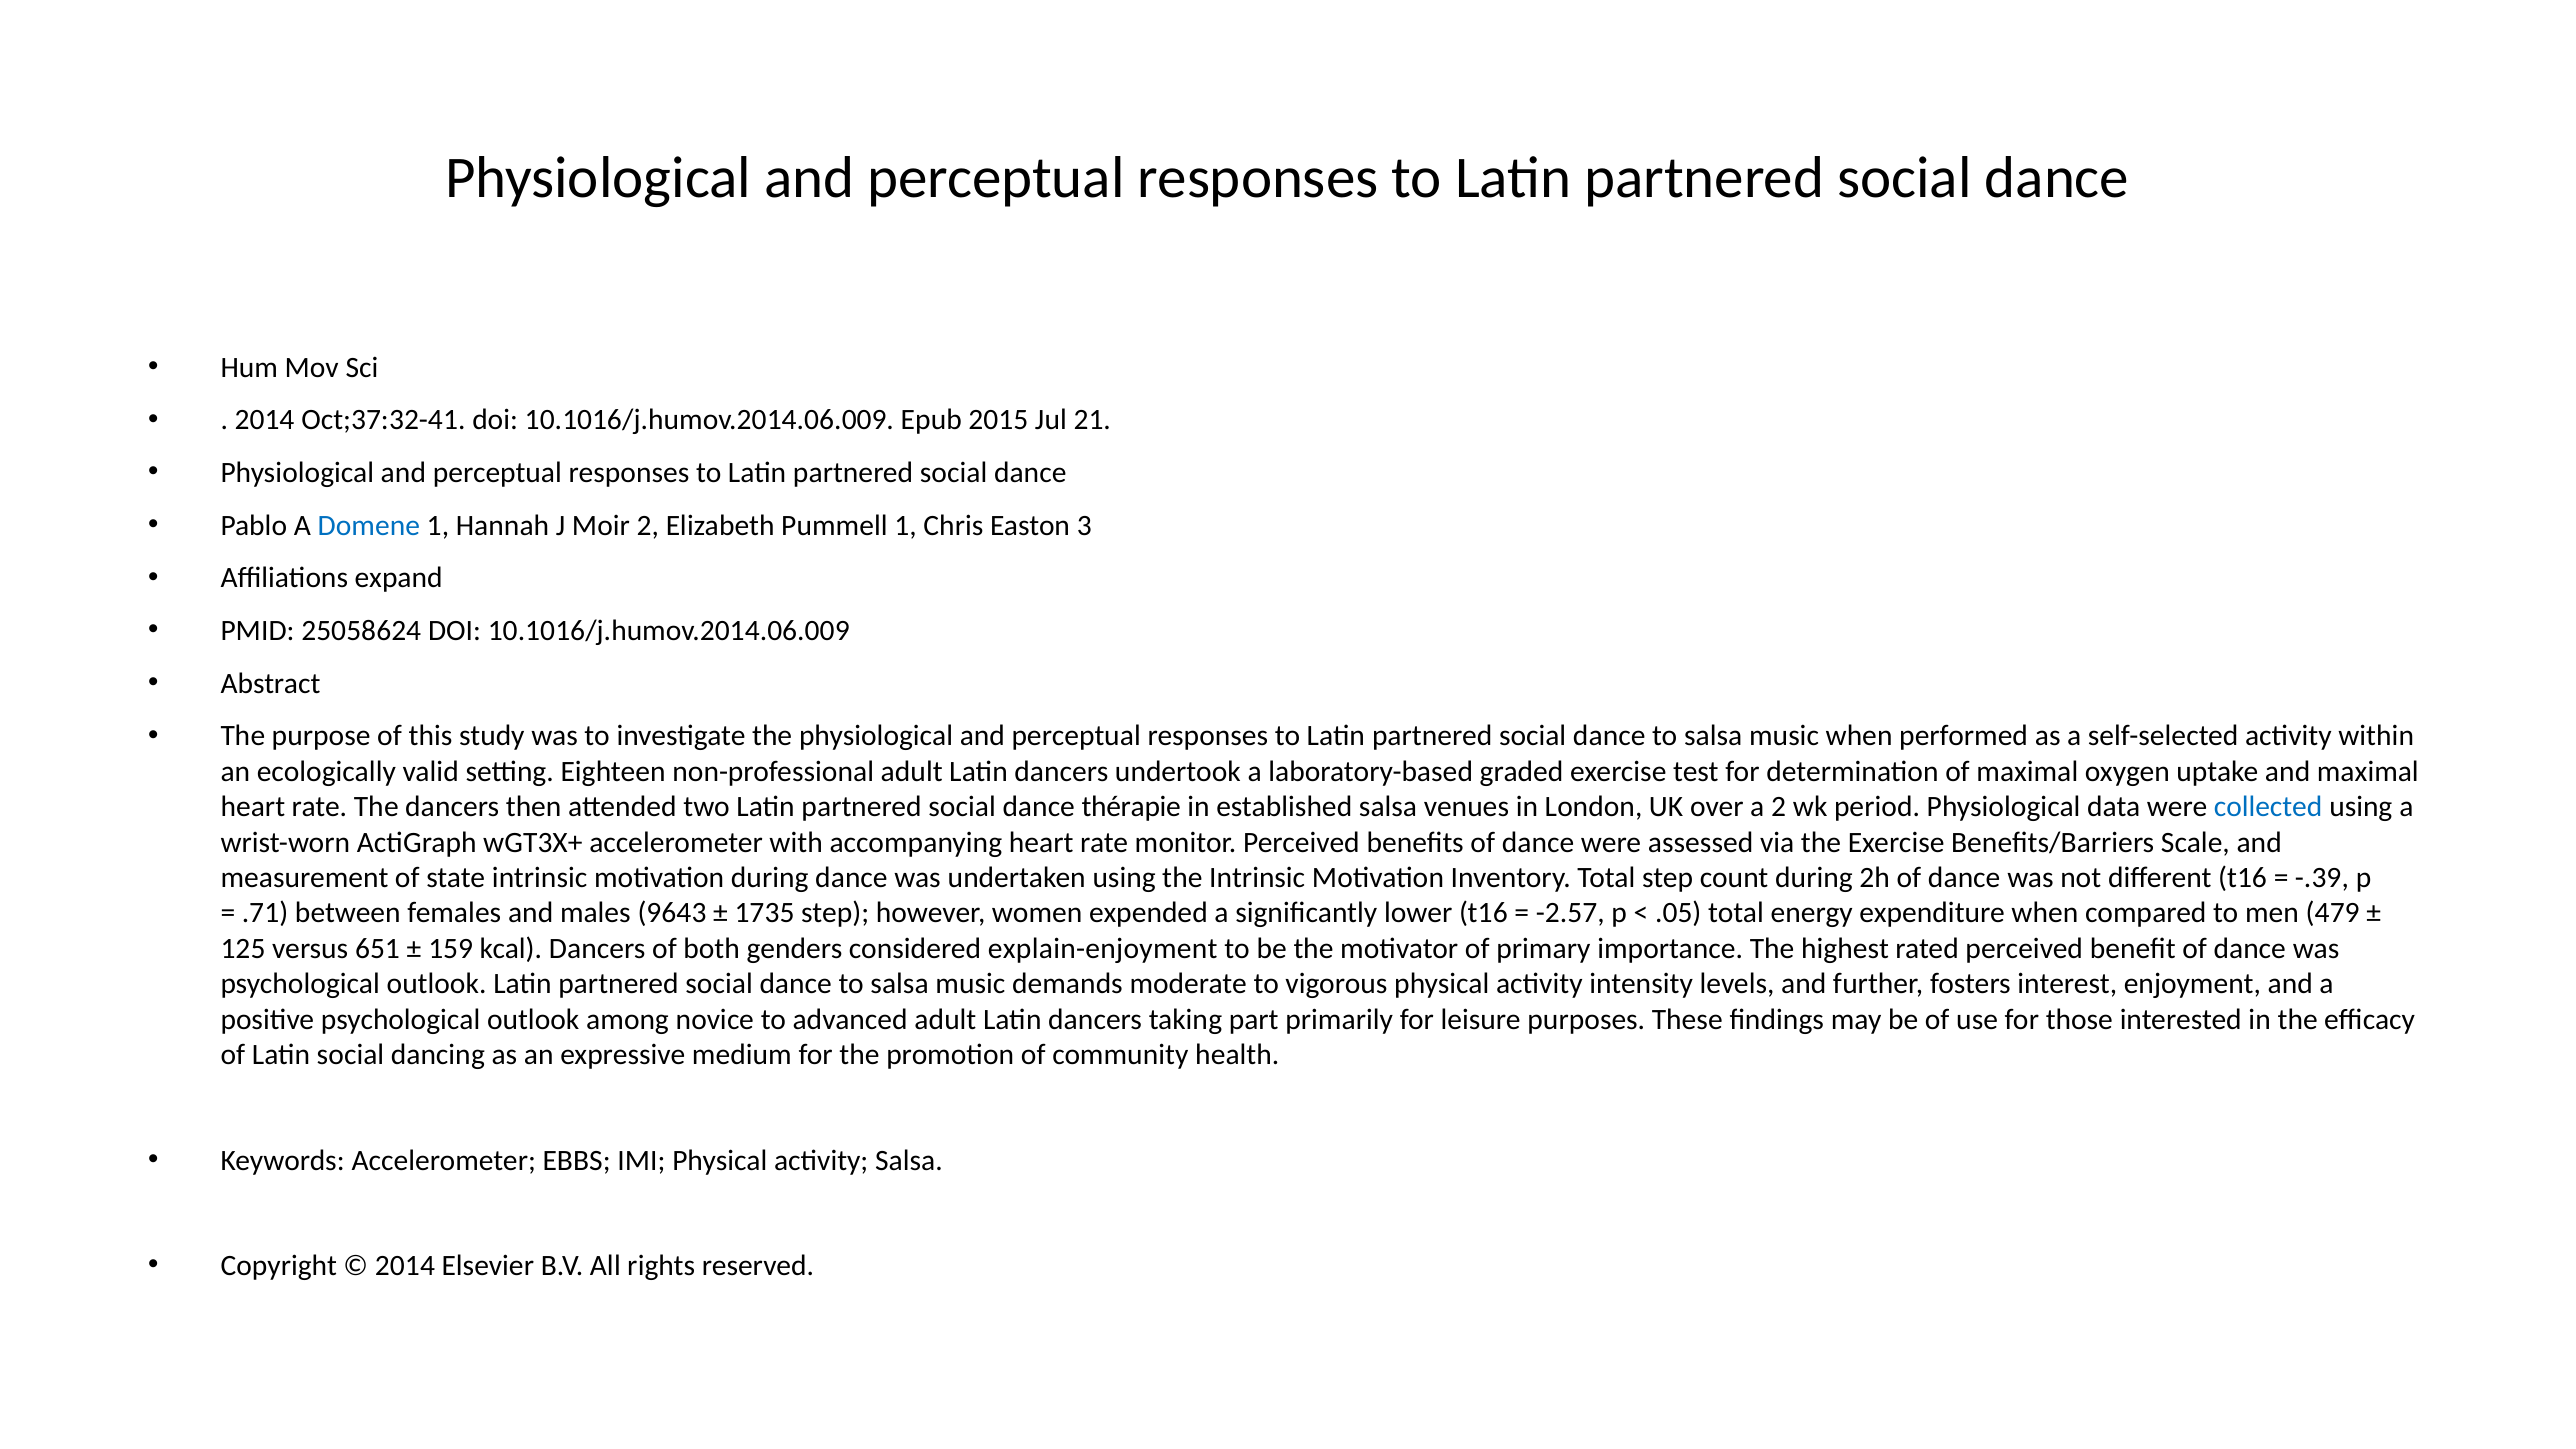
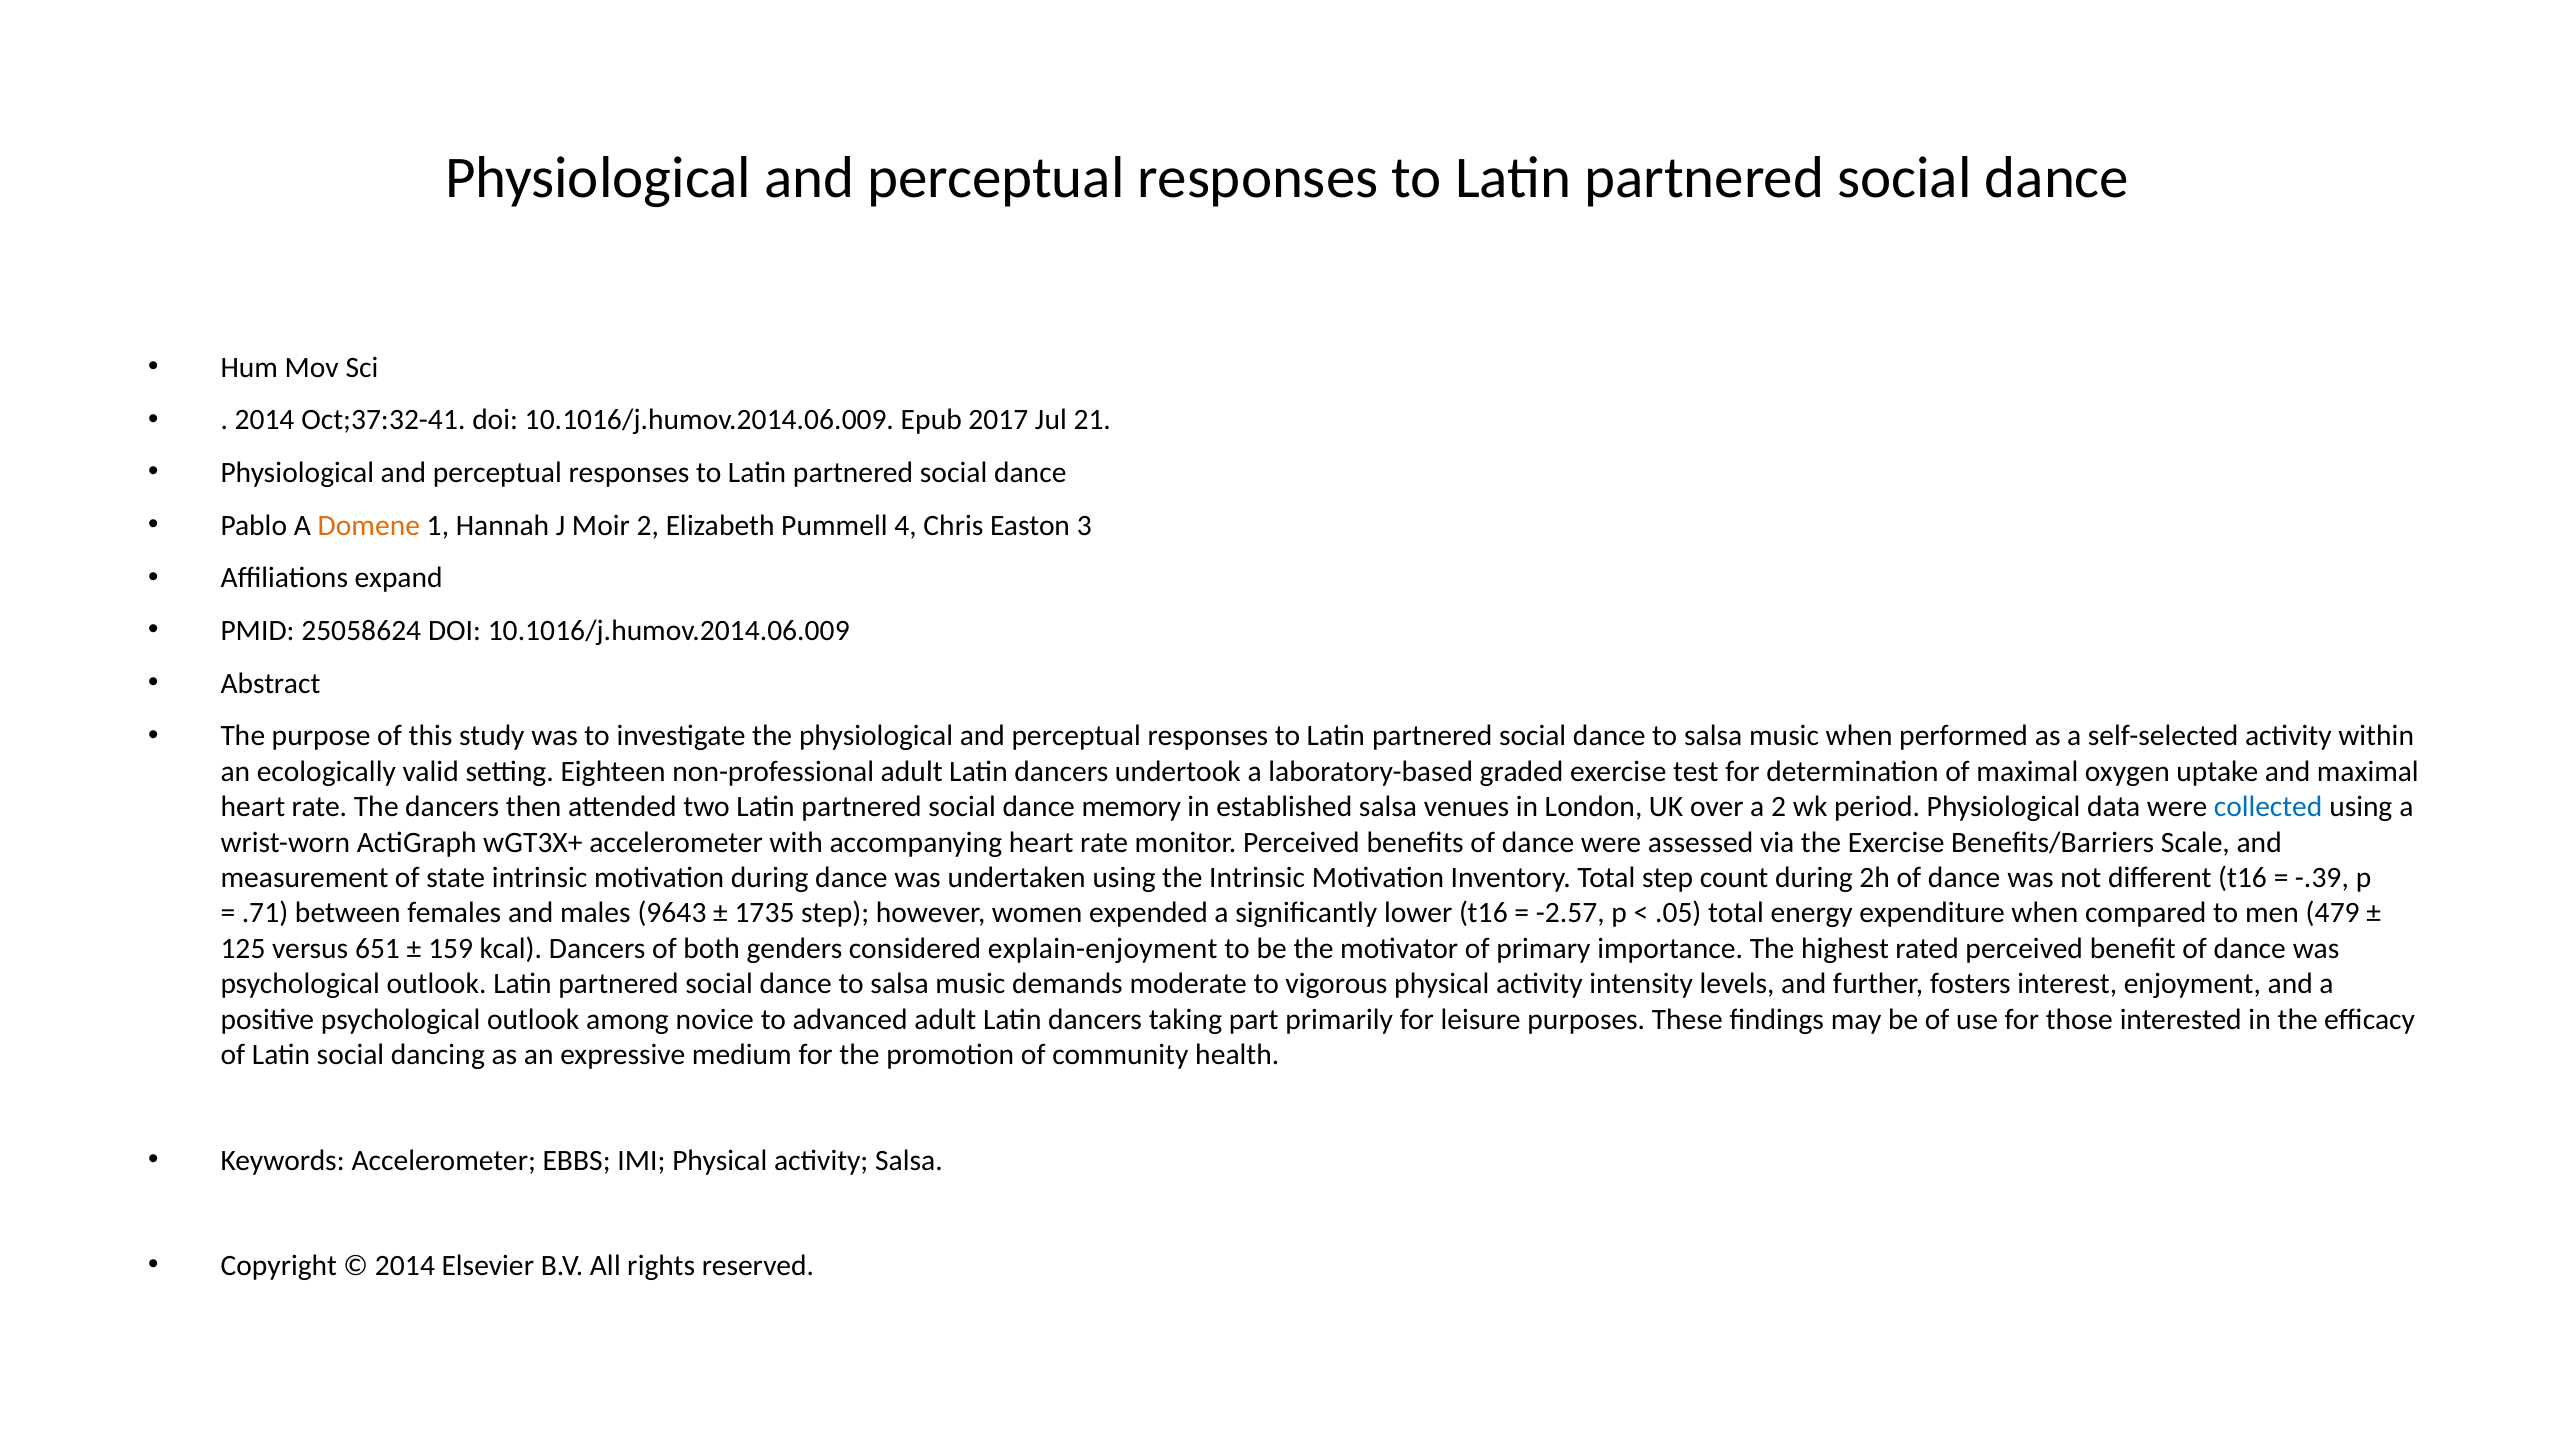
2015: 2015 -> 2017 (998, 420)
Domene colour: blue -> orange (369, 525)
Pummell 1: 1 -> 4 (905, 525)
thérapie: thérapie -> memory (1131, 807)
